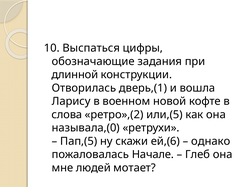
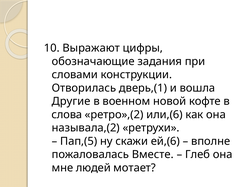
Выспаться: Выспаться -> Выражают (91, 48)
длинной: длинной -> словами (75, 75)
Ларису: Ларису -> Другие (71, 102)
или,(5: или,(5 -> или,(6 (164, 115)
называла,(0: называла,(0 -> называла,(2 (86, 128)
однако: однако -> вполне (211, 142)
Начале: Начале -> Вместе (153, 155)
